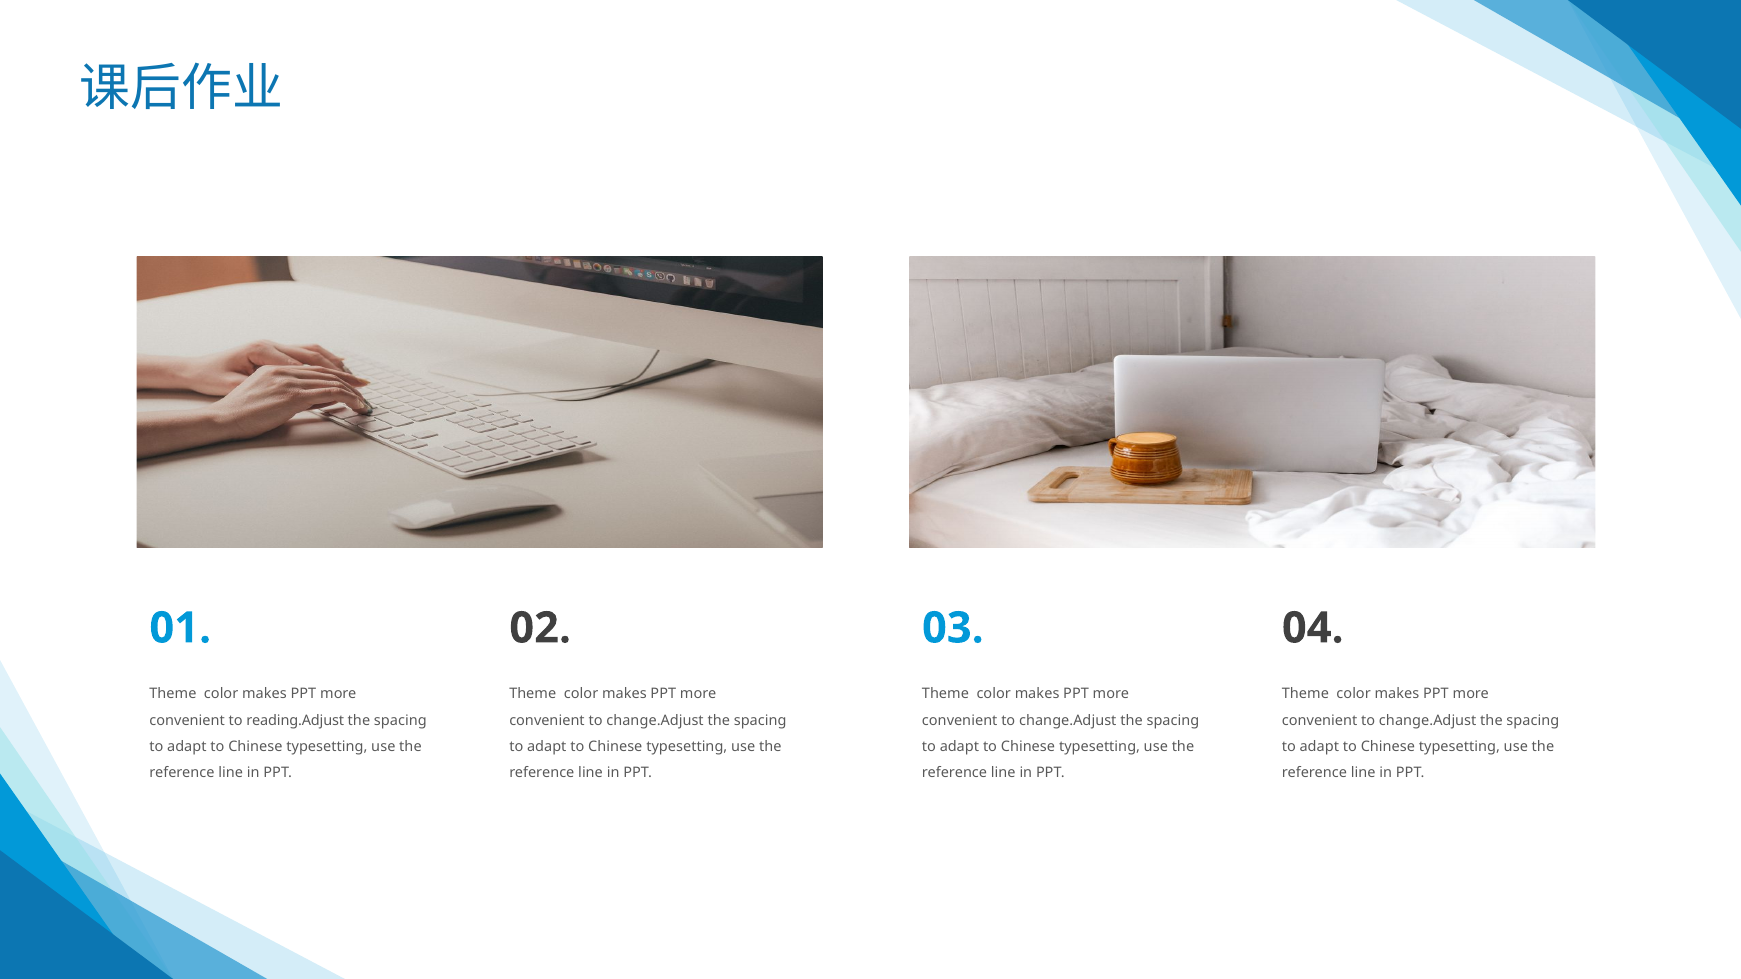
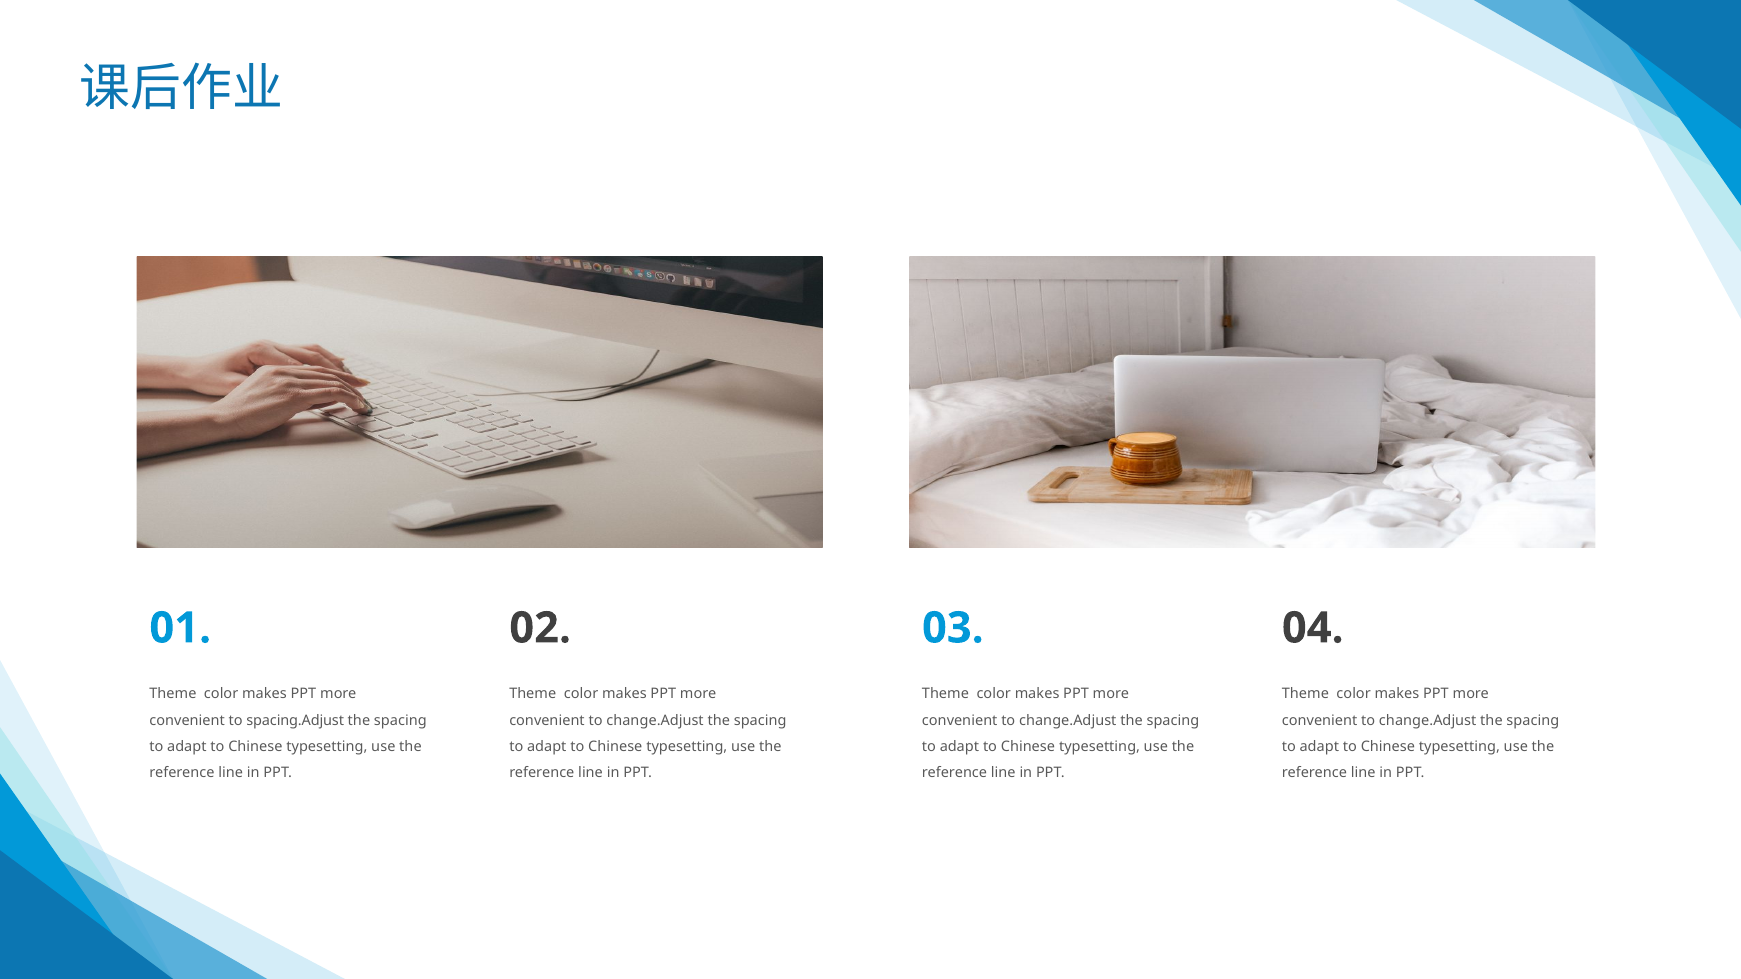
reading.Adjust: reading.Adjust -> spacing.Adjust (295, 720)
